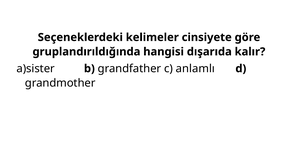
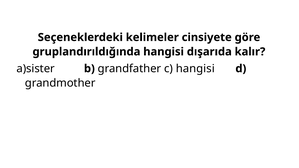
c anlamlı: anlamlı -> hangisi (195, 69)
